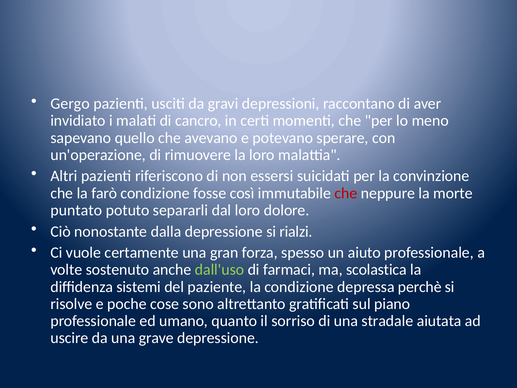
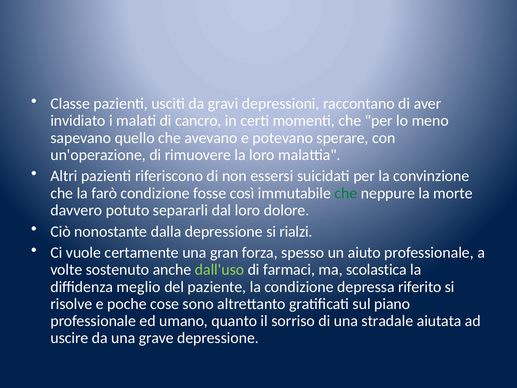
Gergo: Gergo -> Classe (70, 104)
che colour: red -> green (346, 193)
puntato: puntato -> davvero (76, 210)
sistemi: sistemi -> meglio (139, 287)
perchè: perchè -> riferito (420, 287)
